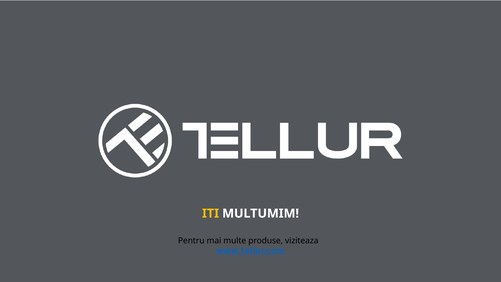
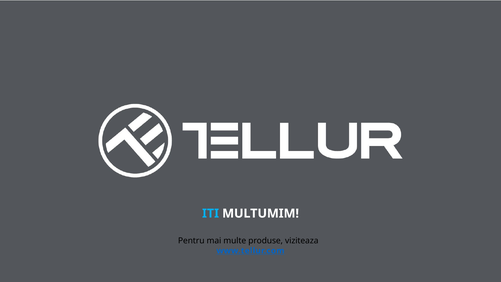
ITI colour: yellow -> light blue (211, 213)
